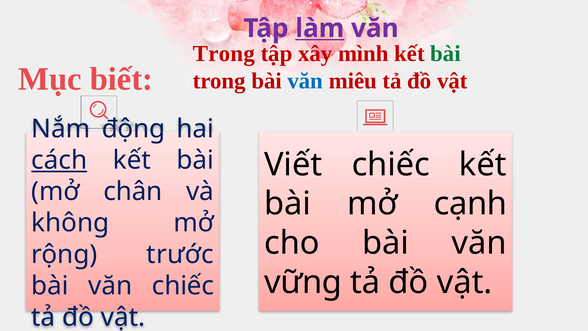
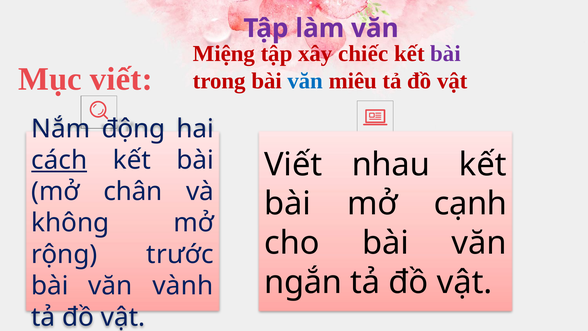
làm underline: present -> none (320, 28)
Trong: Trong -> Miệng (224, 53)
mình: mình -> chiếc (363, 53)
bài colour: green -> purple (446, 53)
Mục biết: biết -> viết (121, 79)
Viết chiếc: chiếc -> nhau (391, 164)
vững: vững -> ngắn (303, 282)
văn chiếc: chiếc -> vành (183, 286)
